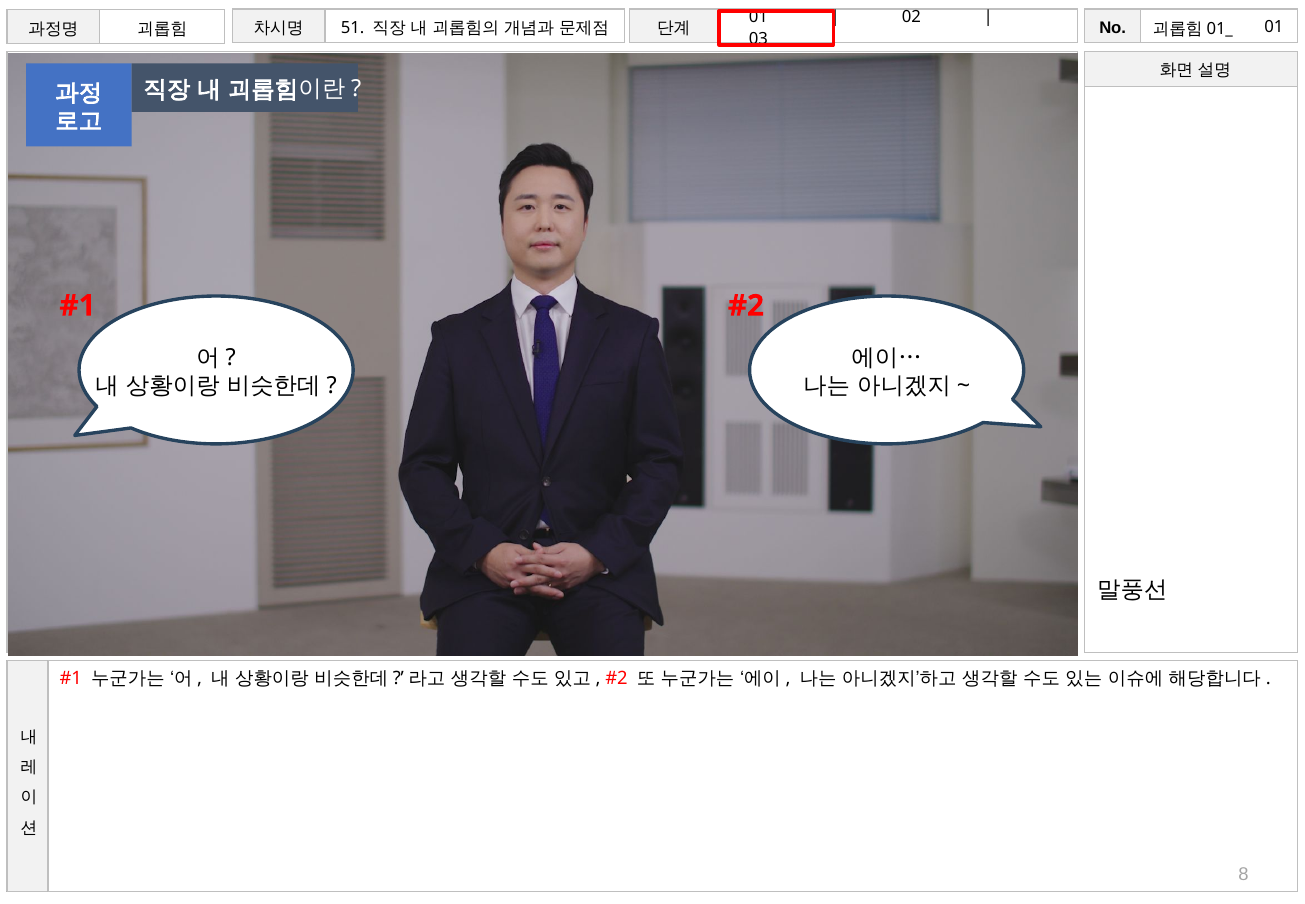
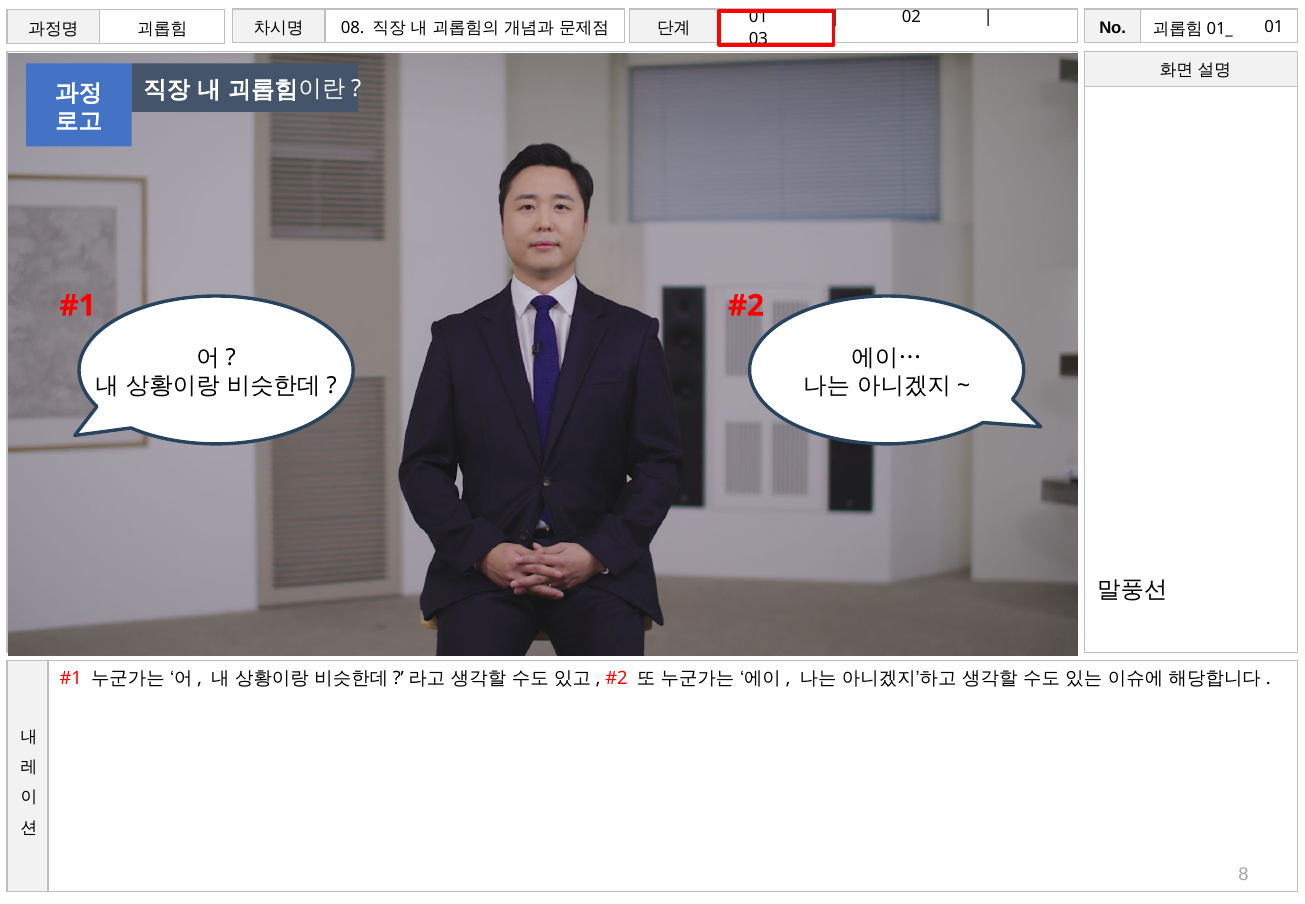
51: 51 -> 08 (353, 28)
